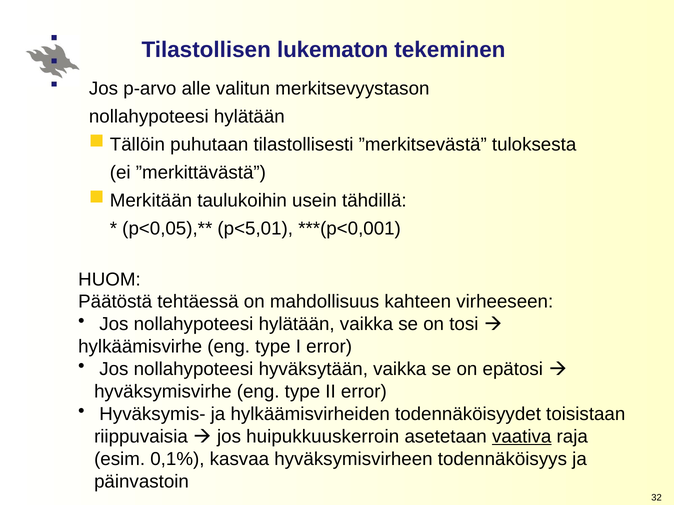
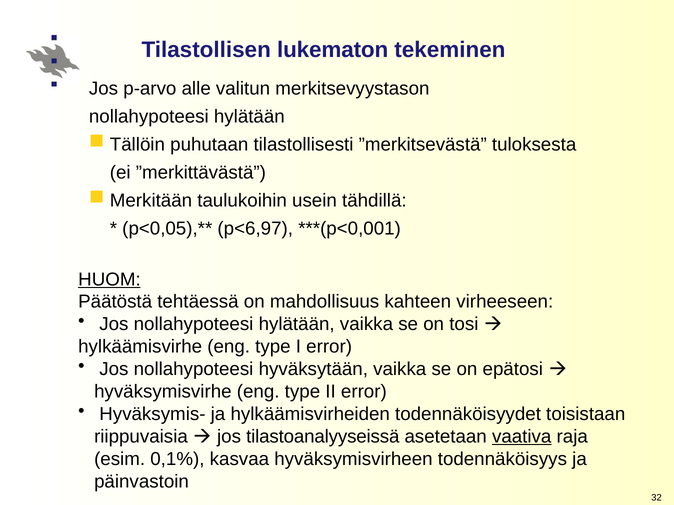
p<5,01: p<5,01 -> p<6,97 (255, 229)
HUOM underline: none -> present (109, 280)
huipukkuuskerroin: huipukkuuskerroin -> tilastoanalyyseissä (323, 437)
